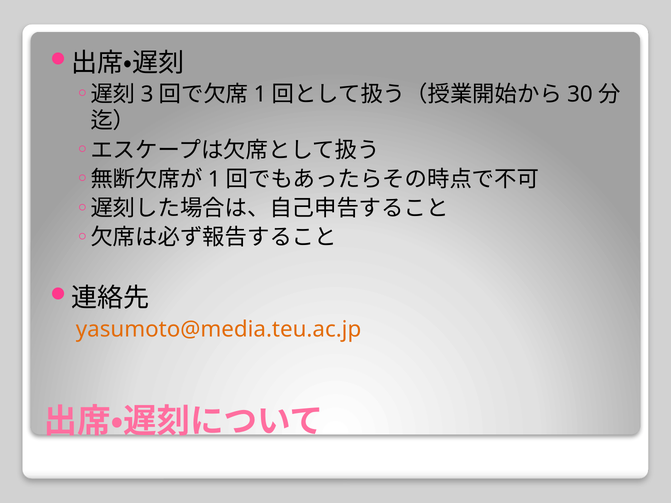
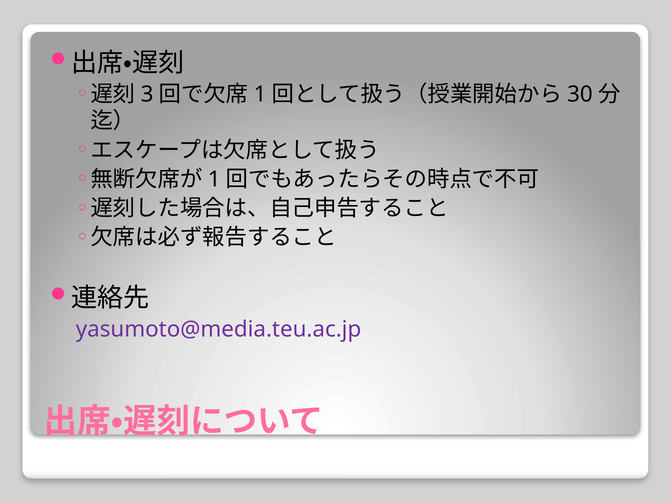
yasumoto@media.teu.ac.jp colour: orange -> purple (219, 330)
